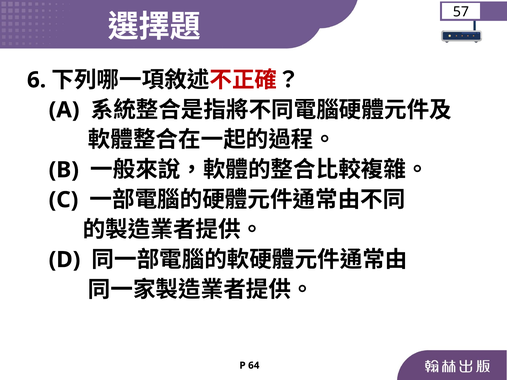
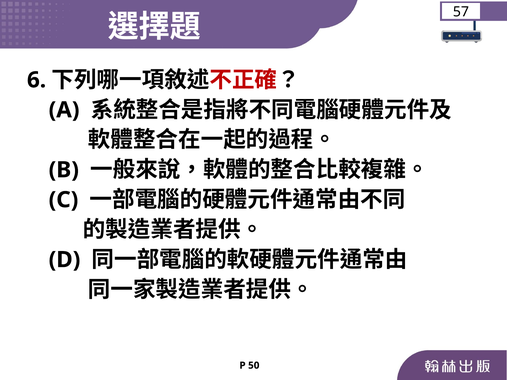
64: 64 -> 50 (254, 366)
